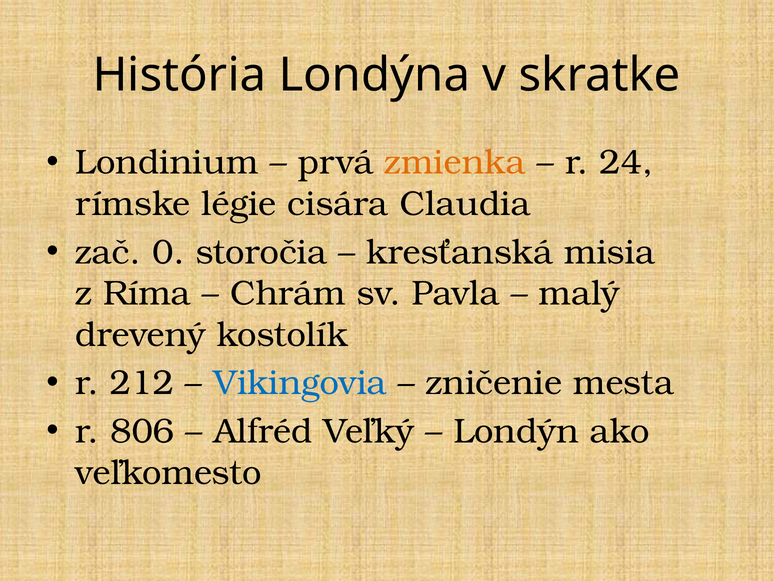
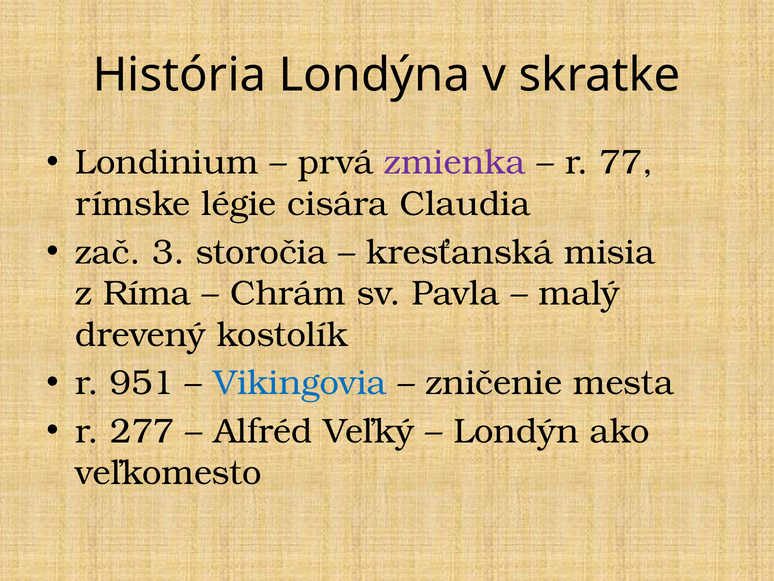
zmienka colour: orange -> purple (455, 162)
24: 24 -> 77 (626, 162)
0: 0 -> 3 (168, 252)
212: 212 -> 951 (142, 383)
806: 806 -> 277 (142, 431)
